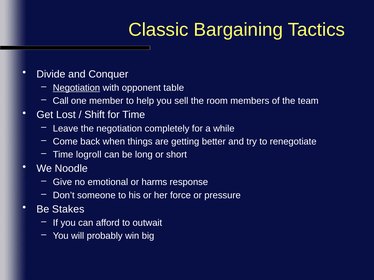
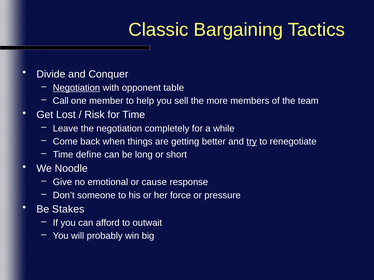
room: room -> more (217, 101)
Shift: Shift -> Risk (95, 115)
try underline: none -> present (252, 142)
logroll: logroll -> define (89, 155)
harms: harms -> cause (154, 182)
